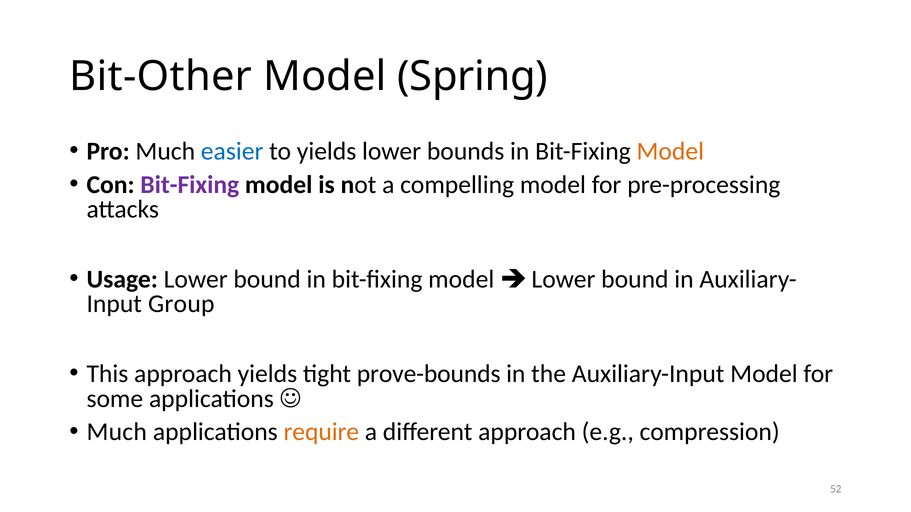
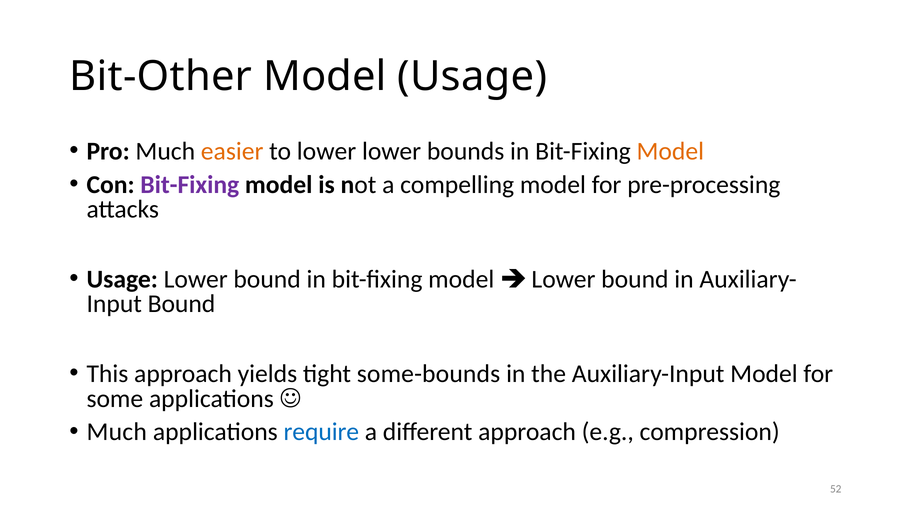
Model Spring: Spring -> Usage (472, 77)
easier colour: blue -> orange (232, 151)
to yields: yields -> lower (327, 151)
Group: Group -> Bound (181, 304)
prove-bounds: prove-bounds -> some-bounds (429, 374)
require colour: orange -> blue (321, 432)
